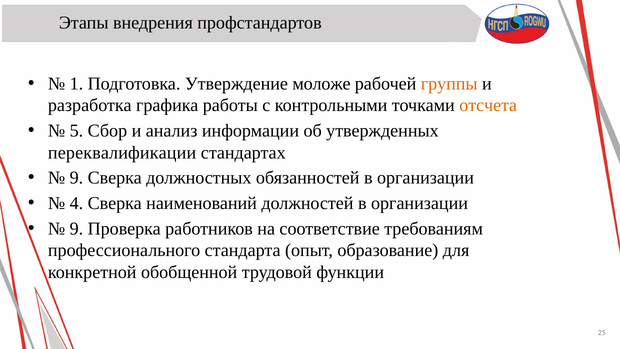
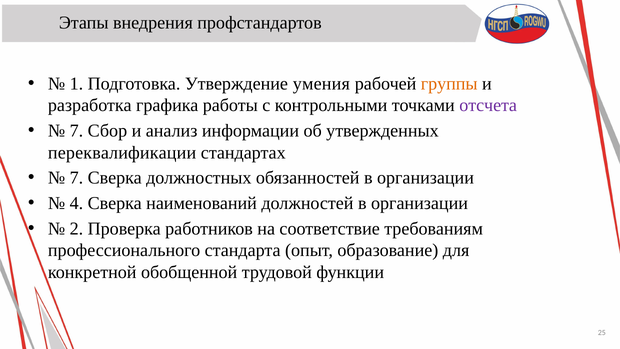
моложе: моложе -> умения (321, 84)
отсчета colour: orange -> purple (488, 105)
5: 5 -> 7 (76, 131)
9: 9 -> 7 (76, 178)
9: 9 -> 2 (76, 228)
